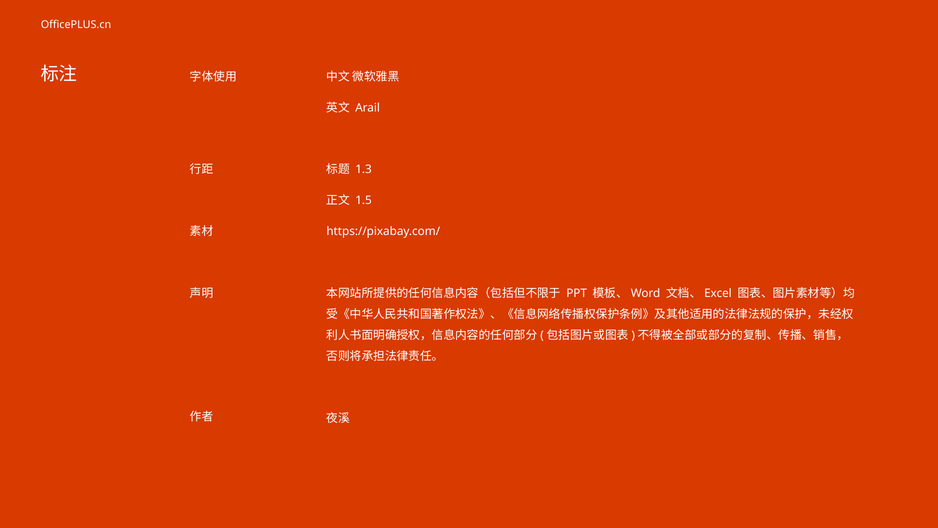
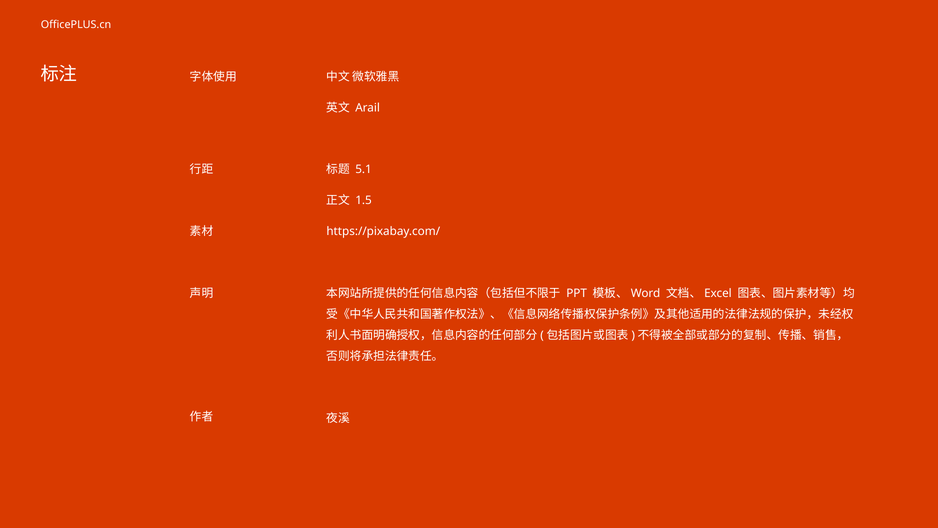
1.3: 1.3 -> 5.1 (364, 169)
